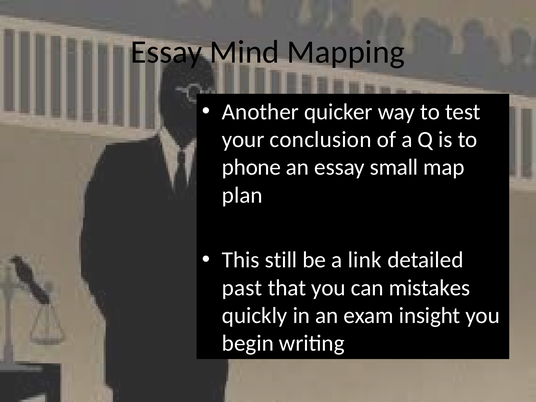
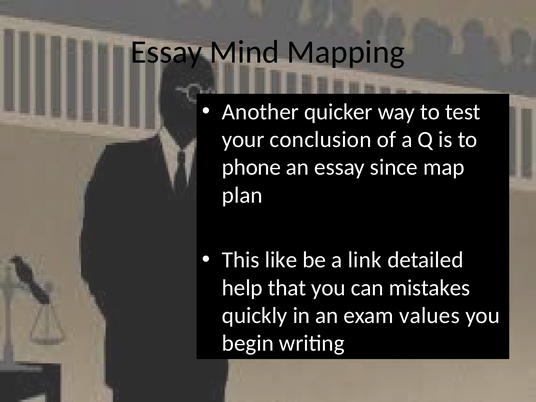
small: small -> since (394, 167)
still: still -> like (281, 260)
past: past -> help (242, 288)
insight: insight -> values (429, 315)
